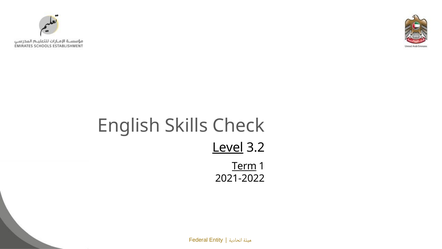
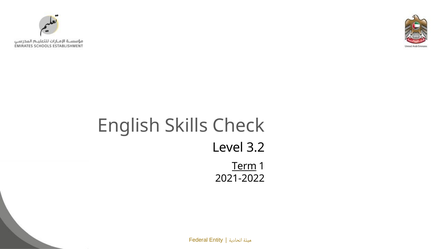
Level underline: present -> none (228, 147)
